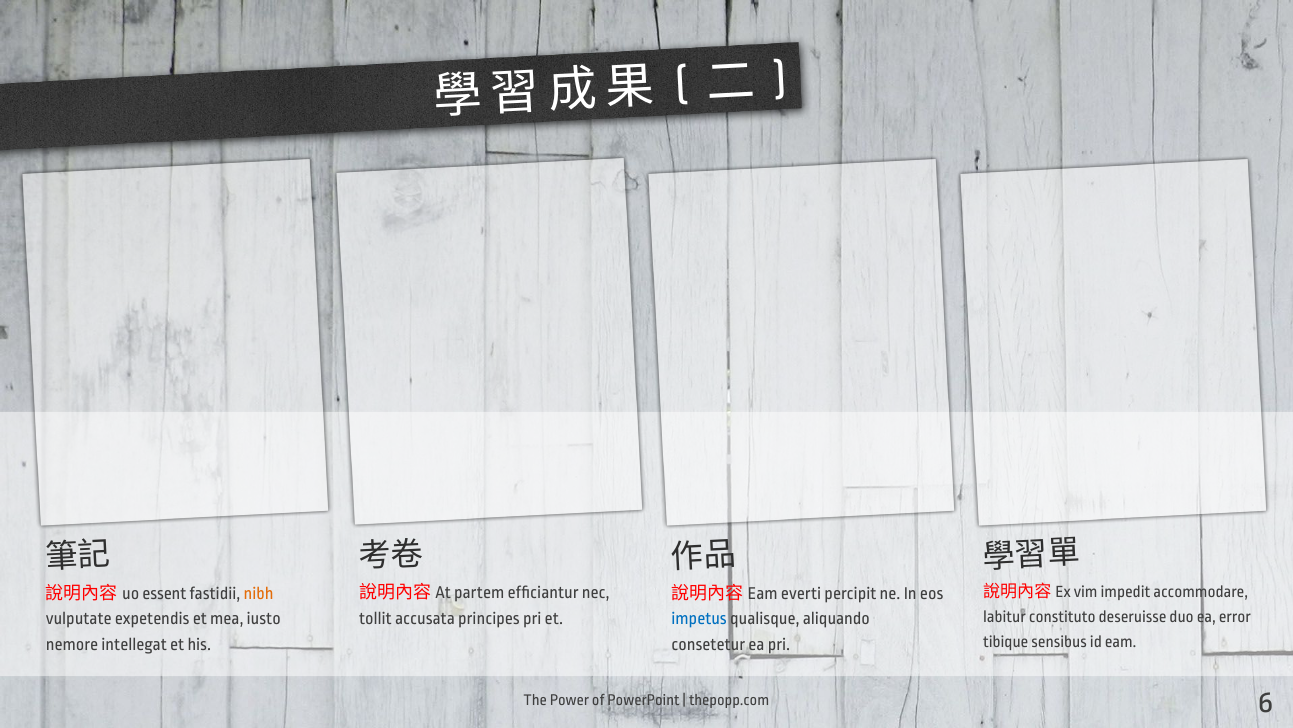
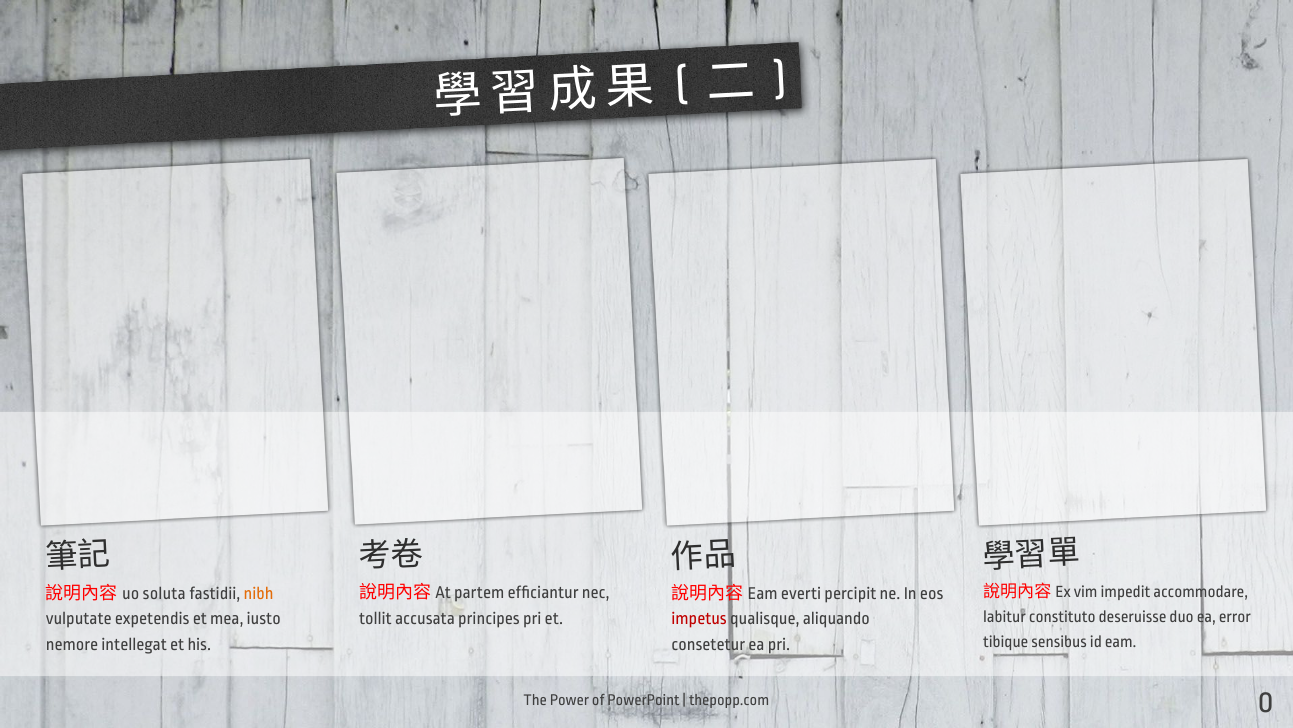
essent: essent -> soluta (164, 593)
impetus colour: blue -> red (699, 619)
6: 6 -> 0 (1266, 701)
